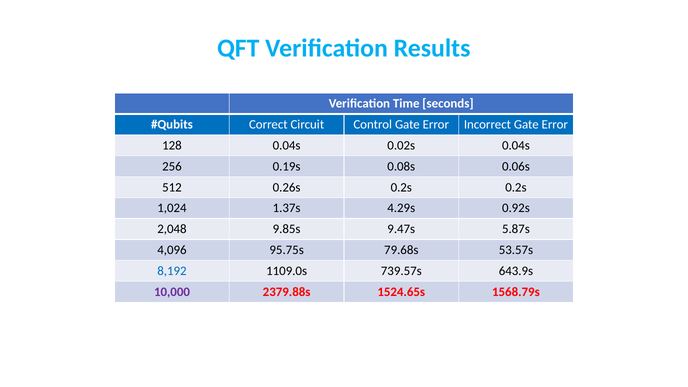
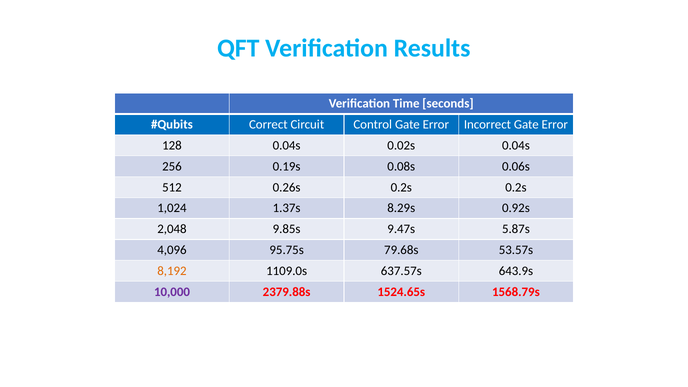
4.29s: 4.29s -> 8.29s (401, 208)
8,192 colour: blue -> orange (172, 271)
739.57s: 739.57s -> 637.57s (401, 271)
